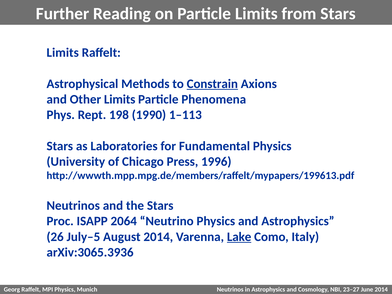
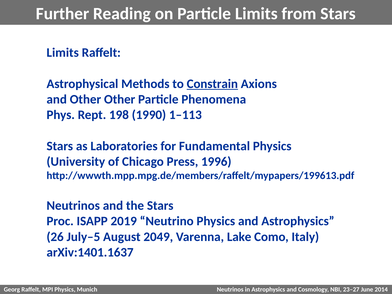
Other Limits: Limits -> Other (120, 99)
2064: 2064 -> 2019 (124, 221)
August 2014: 2014 -> 2049 (158, 237)
Lake underline: present -> none (239, 237)
arXiv:3065.3936: arXiv:3065.3936 -> arXiv:1401.1637 (90, 252)
